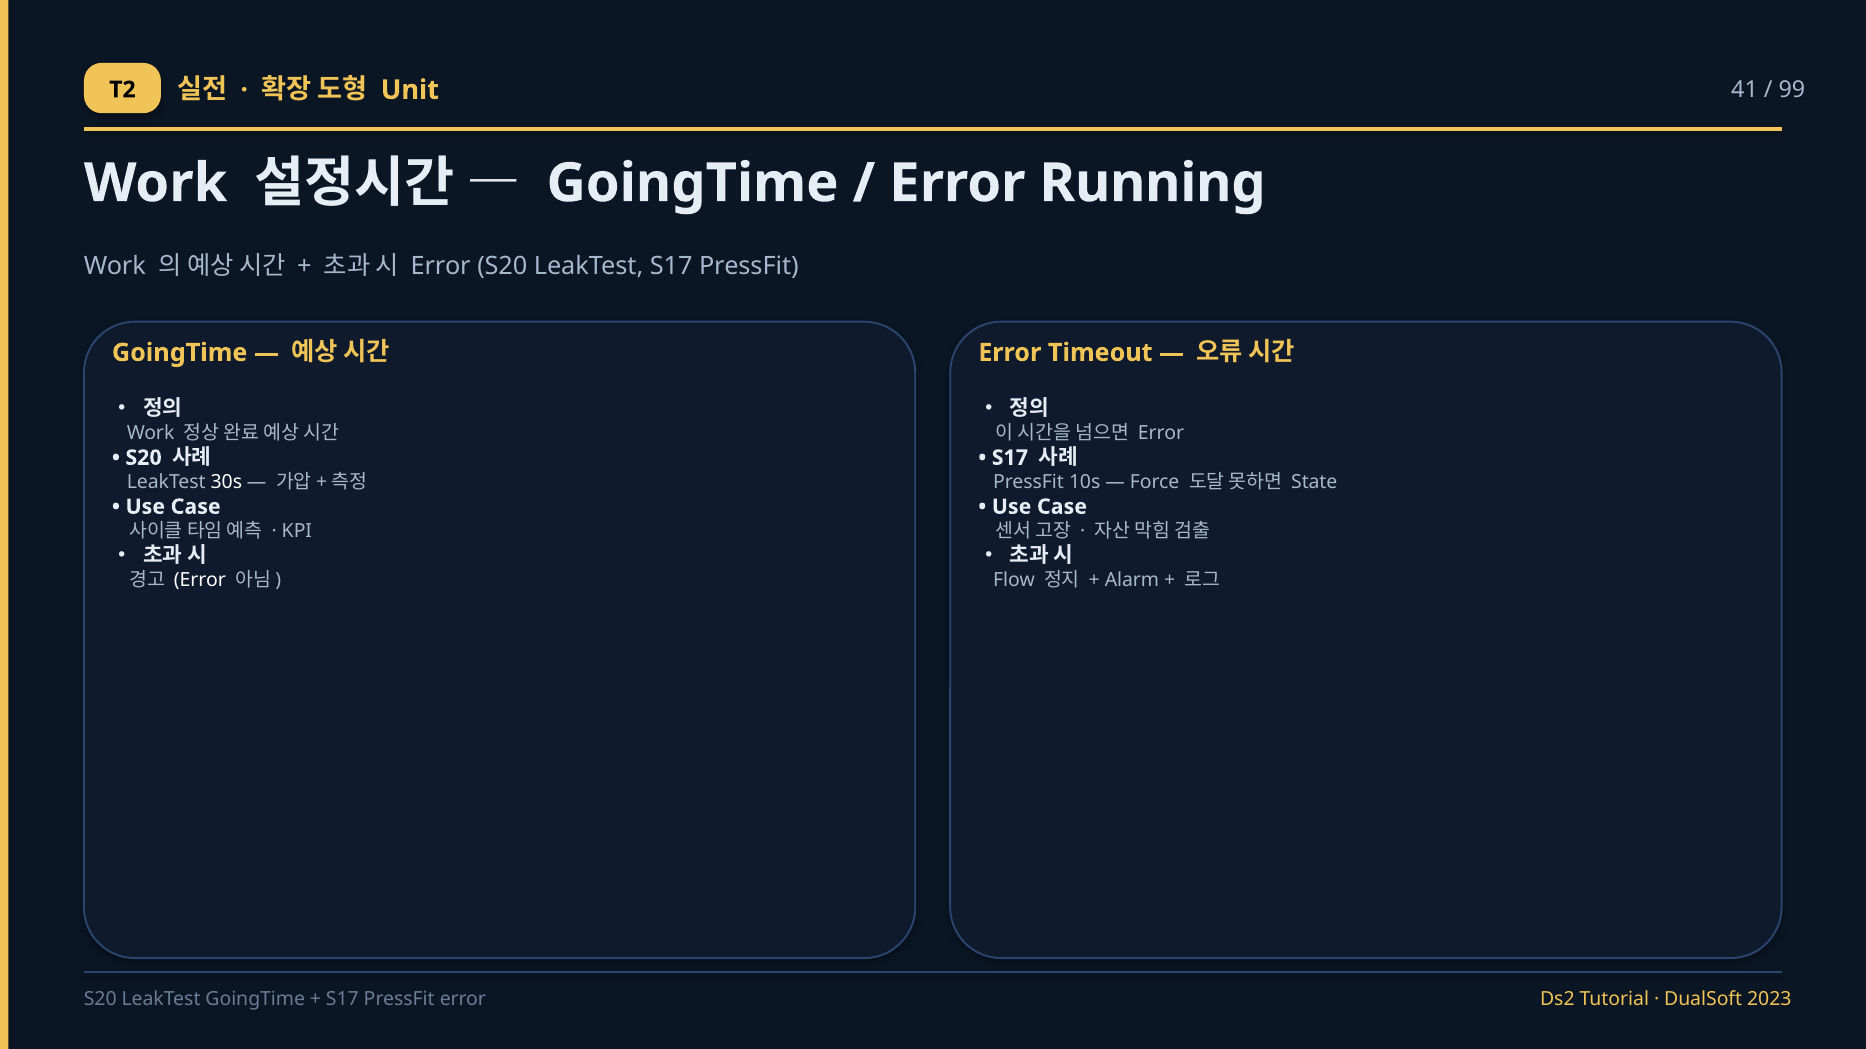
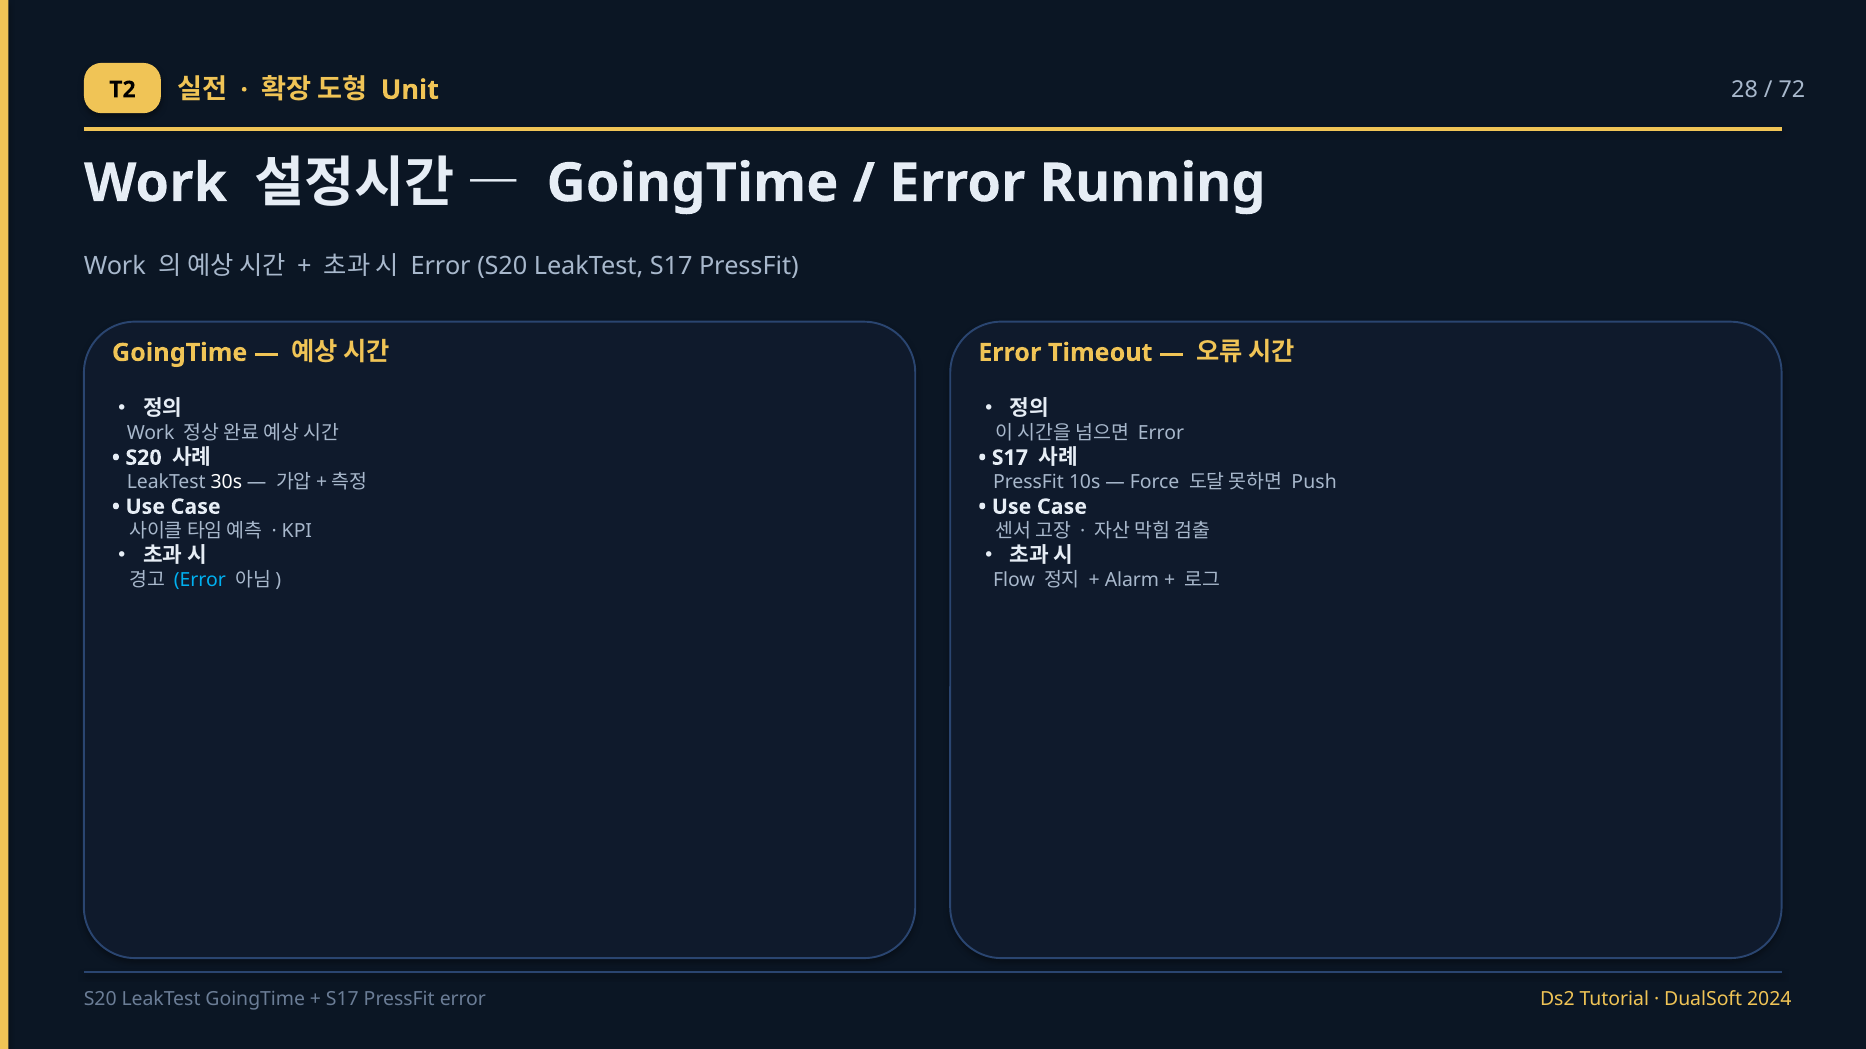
41: 41 -> 28 (1745, 90)
99: 99 -> 72 (1792, 90)
State: State -> Push (1314, 482)
Error colour: white -> light blue (200, 580)
2023: 2023 -> 2024 (1769, 1000)
